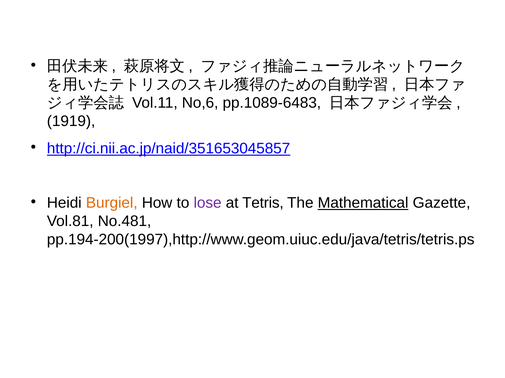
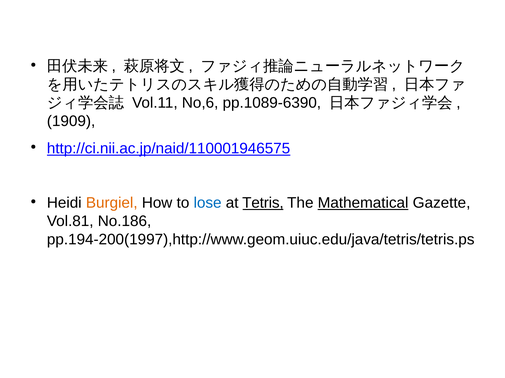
pp.1089-6483: pp.1089-6483 -> pp.1089-6390 (272, 103)
1919: 1919 -> 1909 (71, 121)
http://ci.nii.ac.jp/naid/351653045857: http://ci.nii.ac.jp/naid/351653045857 -> http://ci.nii.ac.jp/naid/110001946575 (169, 149)
lose colour: purple -> blue (208, 203)
Tetris underline: none -> present (263, 203)
No.481: No.481 -> No.186 (125, 222)
